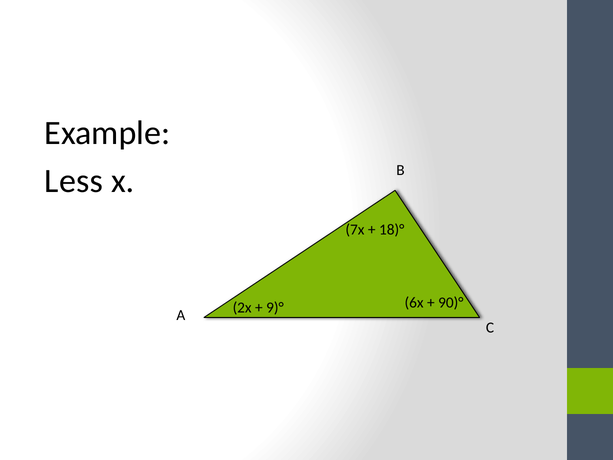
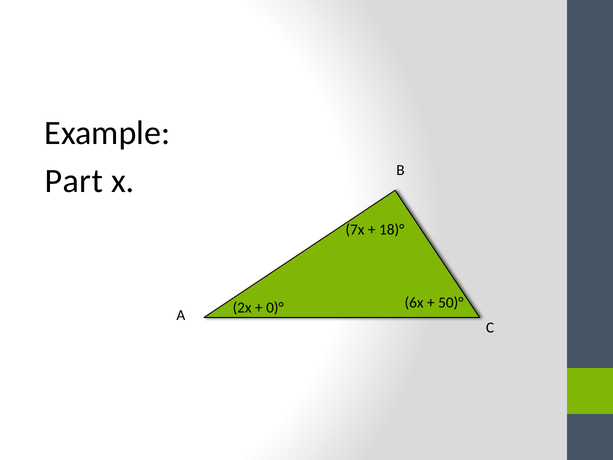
Less: Less -> Part (74, 181)
9)°: 9)° -> 0)° (275, 308)
90)°: 90)° -> 50)° (451, 303)
